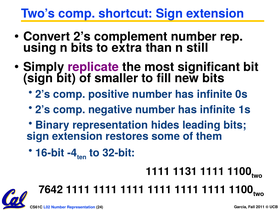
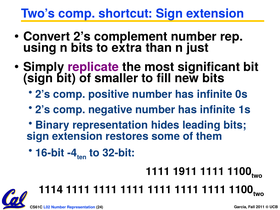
still: still -> just (197, 48)
1131: 1131 -> 1911 (185, 172)
7642: 7642 -> 1114 (51, 190)
